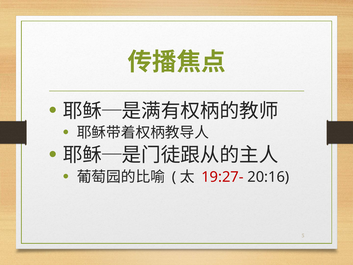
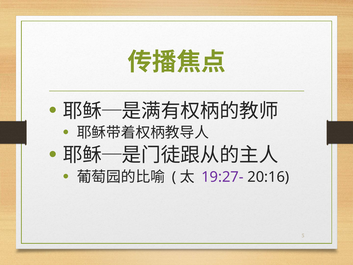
19:27- colour: red -> purple (222, 177)
